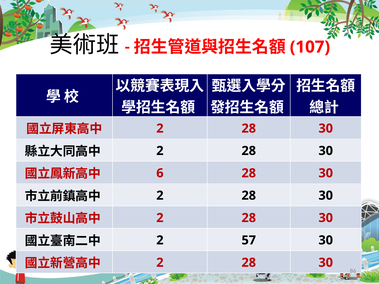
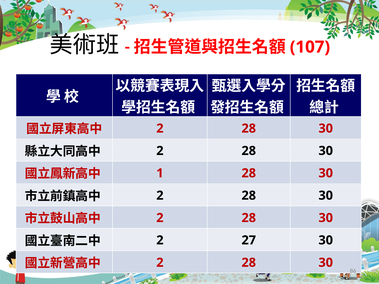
6: 6 -> 1 (160, 173)
57: 57 -> 27 (249, 240)
